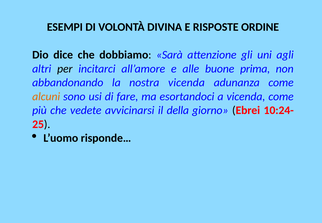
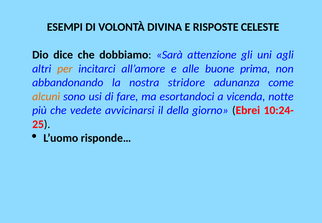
ORDINE: ORDINE -> CELESTE (260, 27)
per colour: black -> orange (65, 69)
nostra vicenda: vicenda -> stridore (186, 83)
vicenda come: come -> notte (281, 96)
